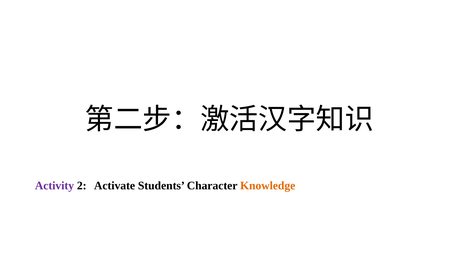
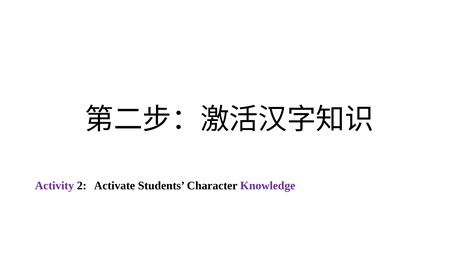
Knowledge colour: orange -> purple (268, 185)
